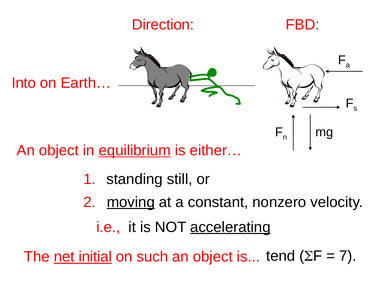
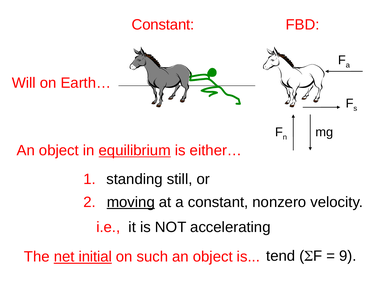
Direction: Direction -> Constant (163, 25)
Into: Into -> Will (24, 83)
accelerating underline: present -> none (230, 227)
7: 7 -> 9 (348, 256)
